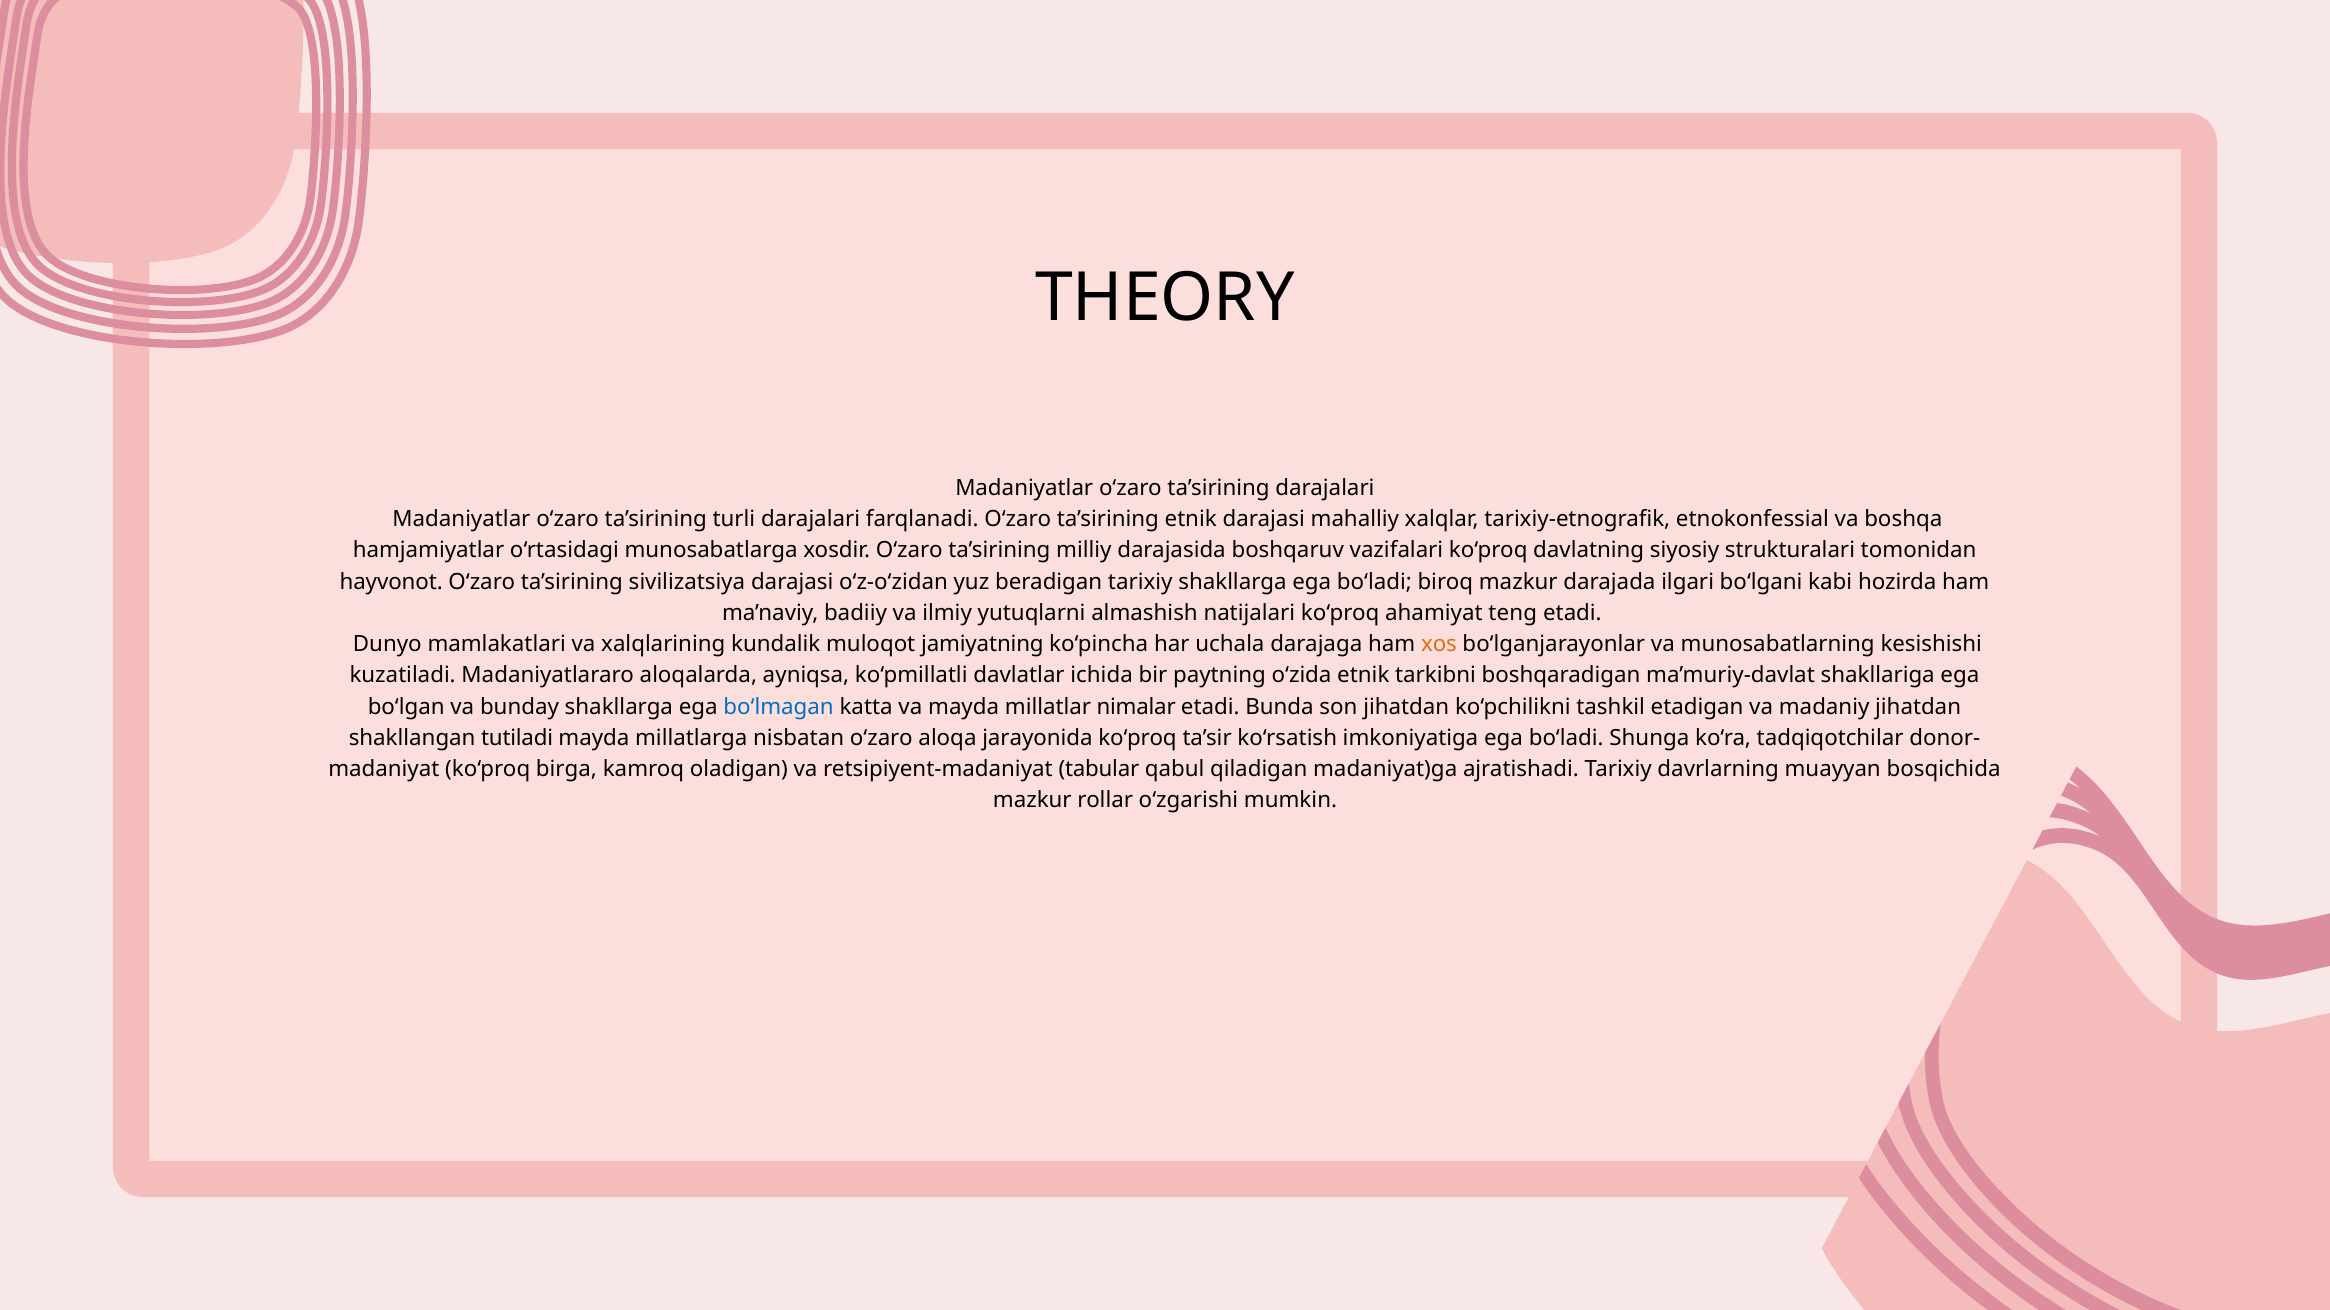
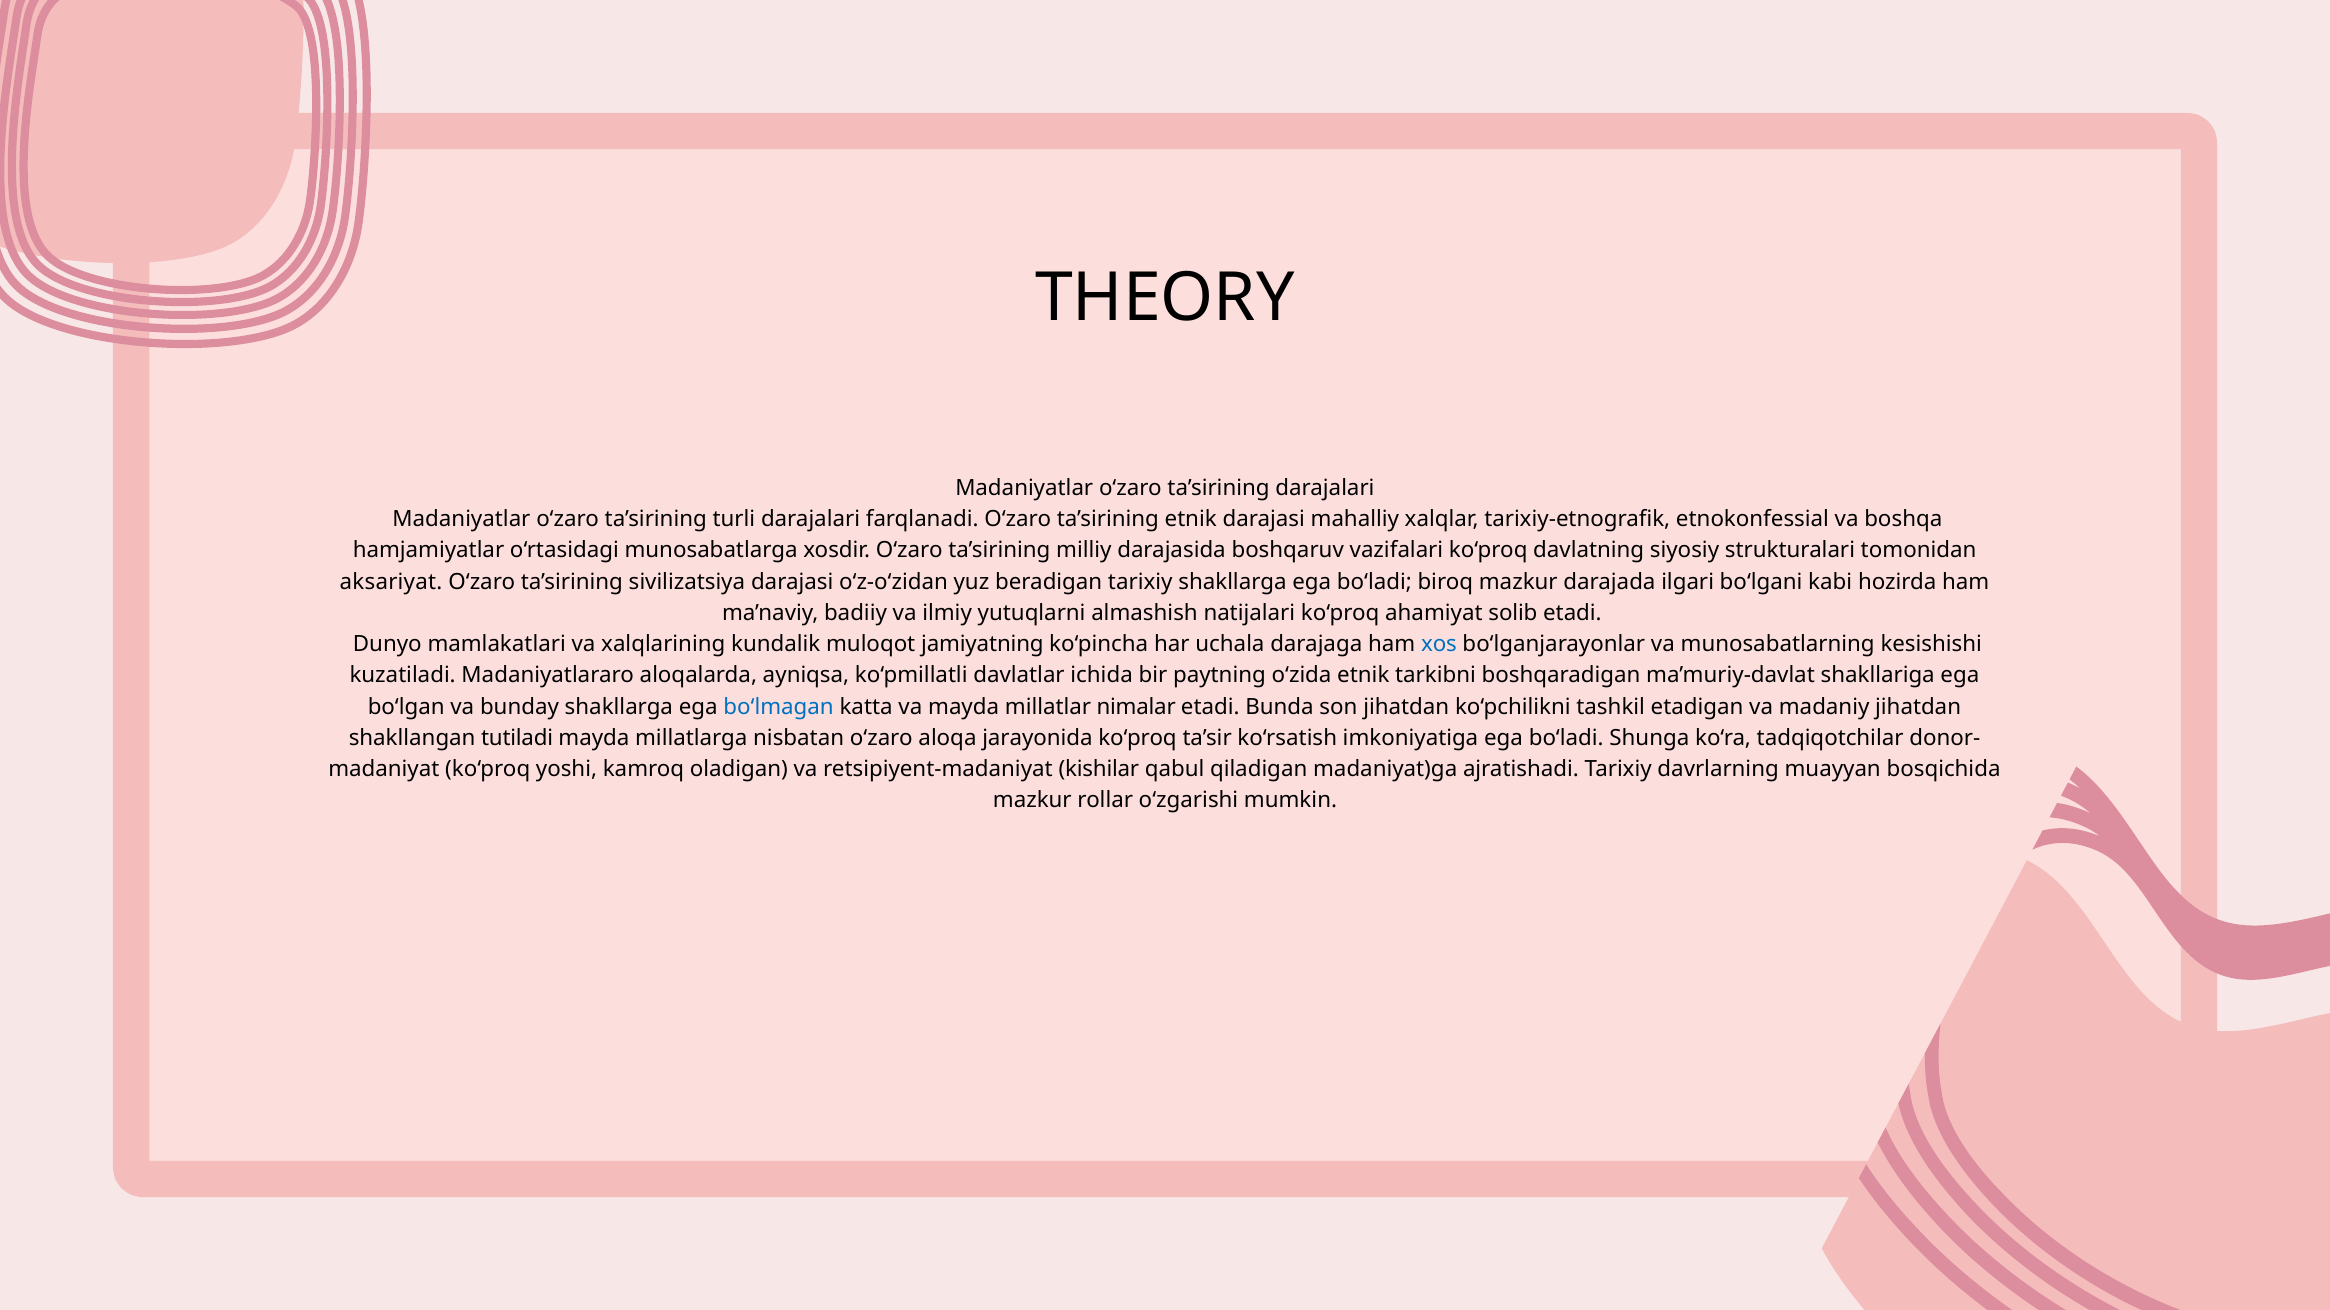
hayvonot: hayvonot -> aksariyat (391, 582)
teng: teng -> solib (1513, 613)
xos colour: orange -> blue (1439, 645)
birga: birga -> yoshi (566, 770)
tabular: tabular -> kishilar (1099, 770)
